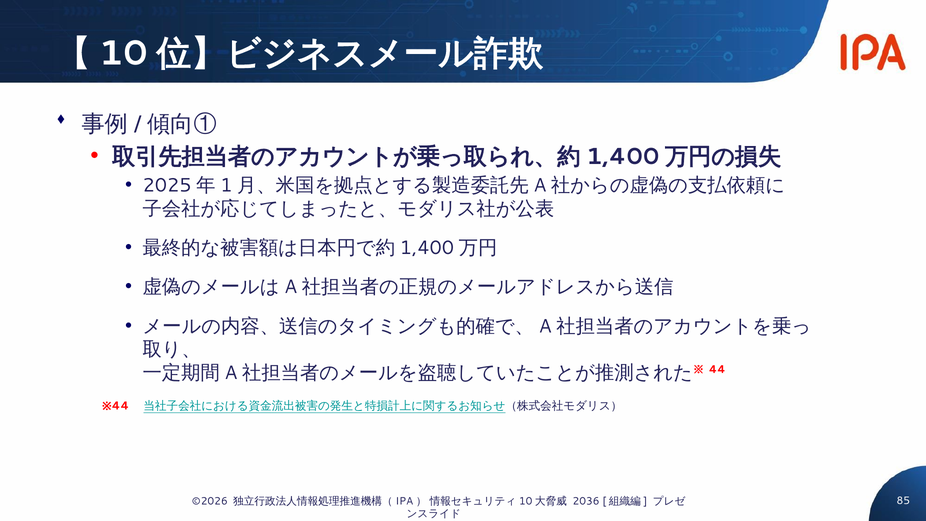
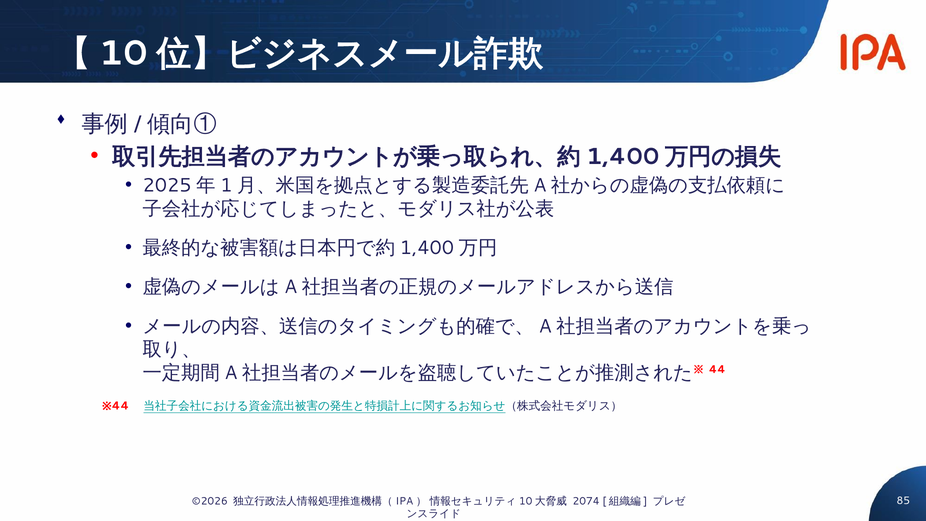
2036: 2036 -> 2074 (586, 501)
